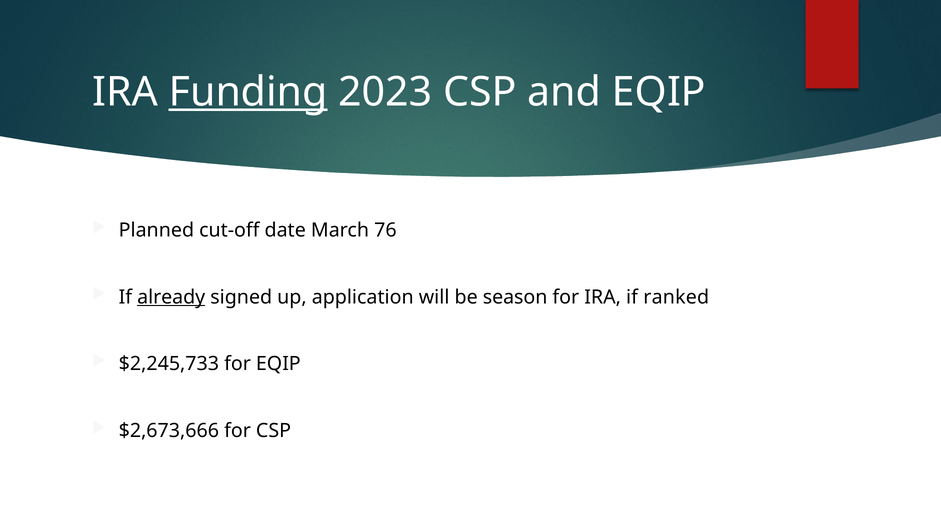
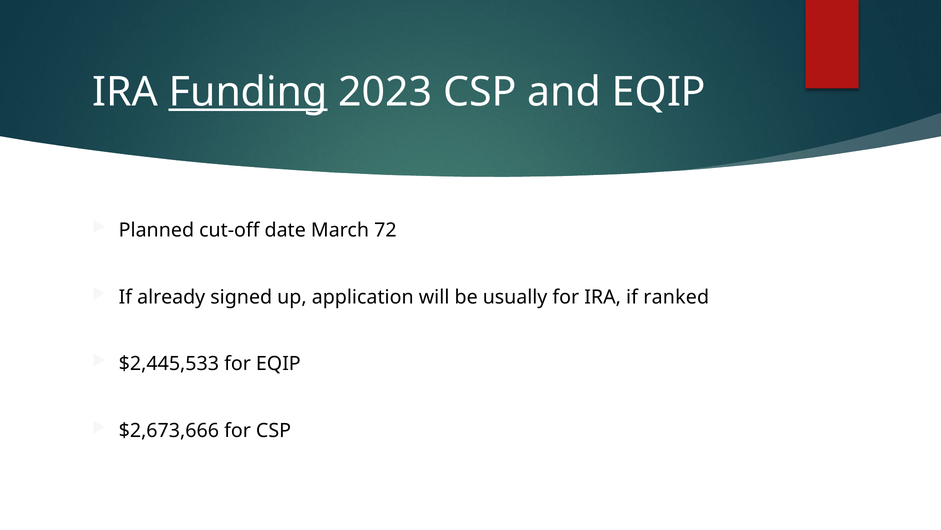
76: 76 -> 72 (385, 230)
already underline: present -> none (171, 297)
season: season -> usually (515, 297)
$2,245,733: $2,245,733 -> $2,445,533 (169, 363)
